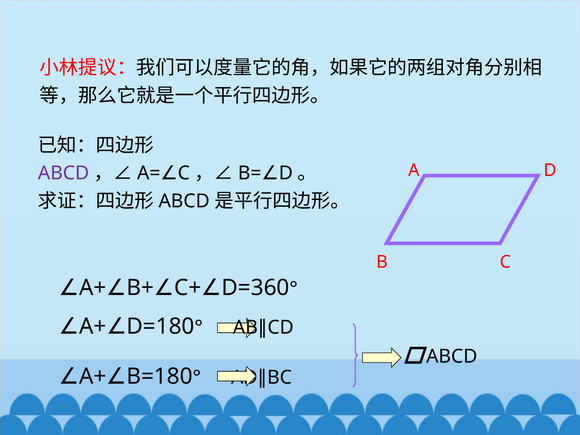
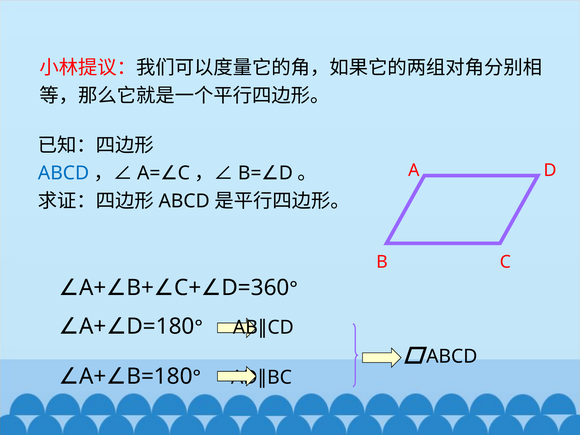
ABCD colour: purple -> blue (64, 173)
